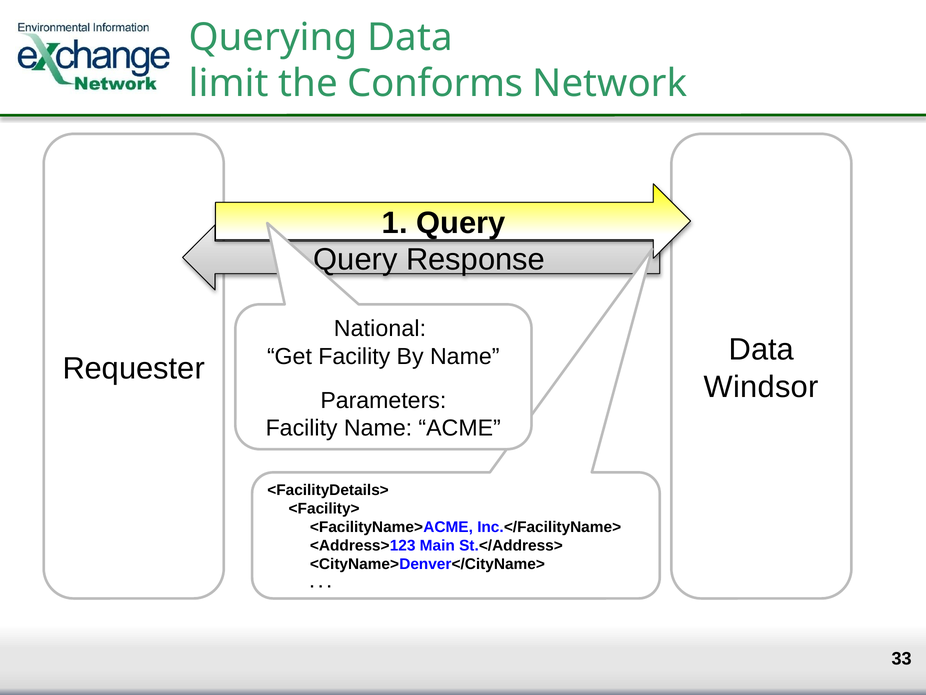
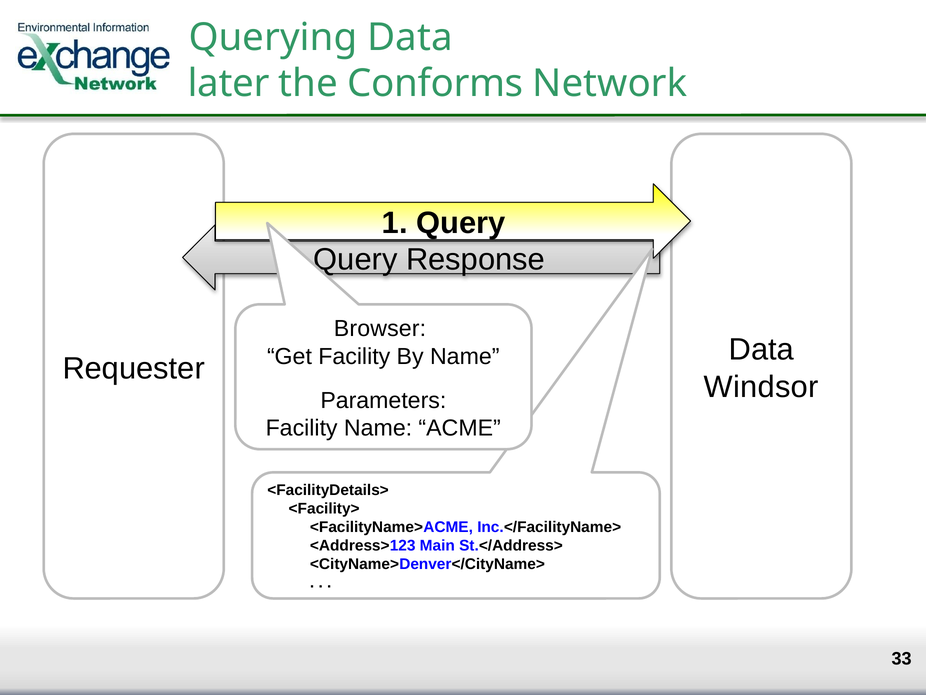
limit: limit -> later (229, 84)
National: National -> Browser (380, 328)
